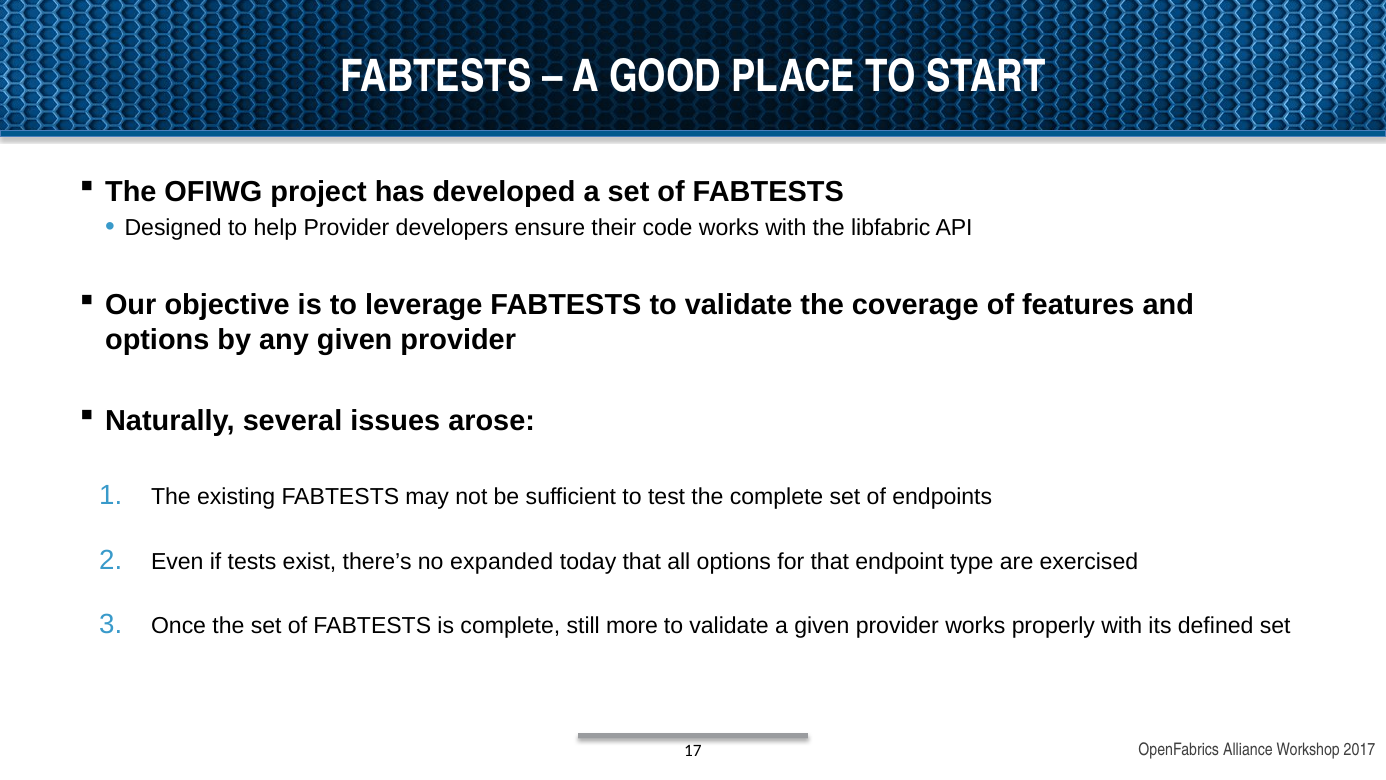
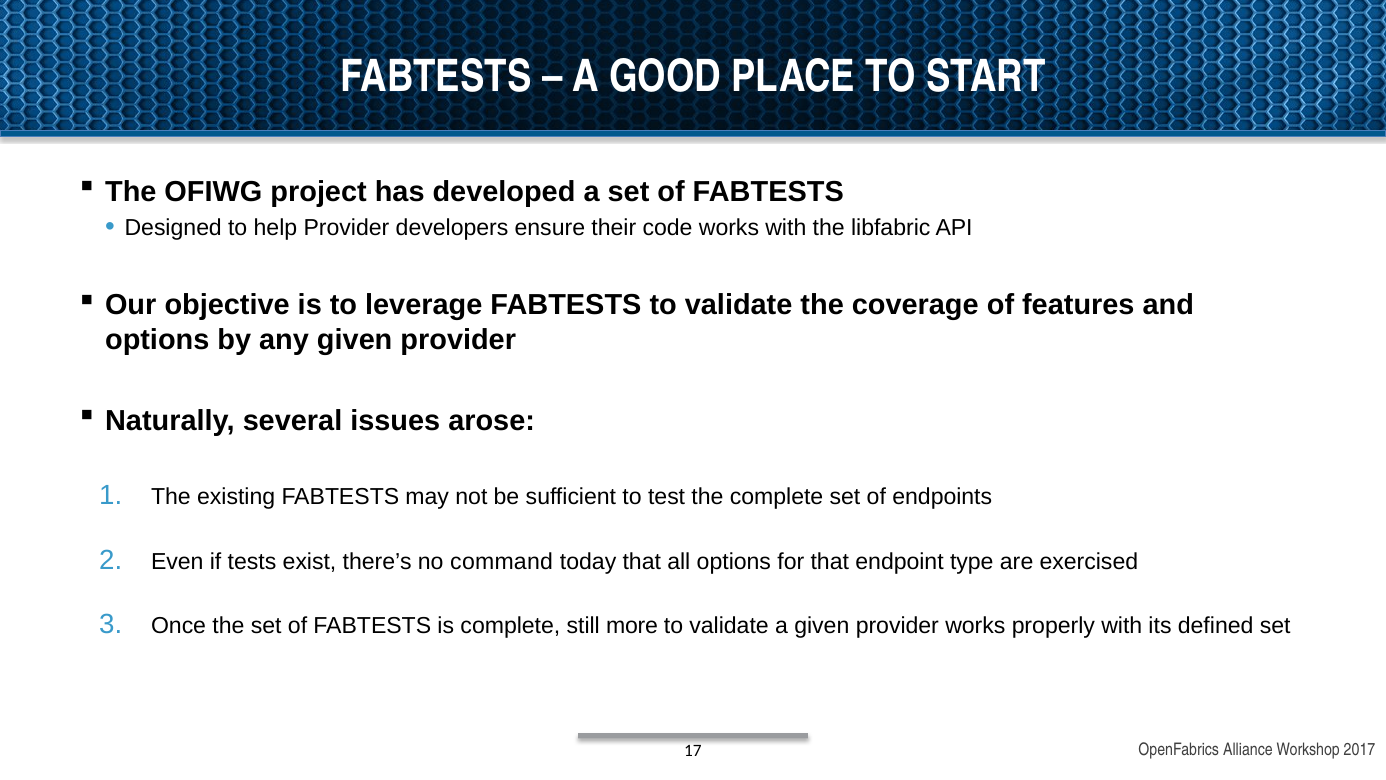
expanded: expanded -> command (502, 561)
